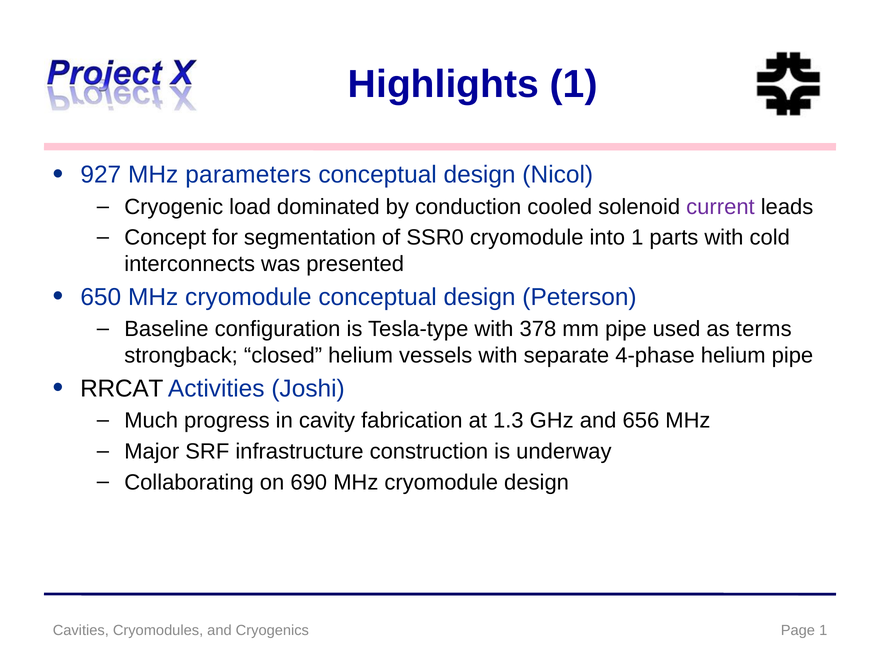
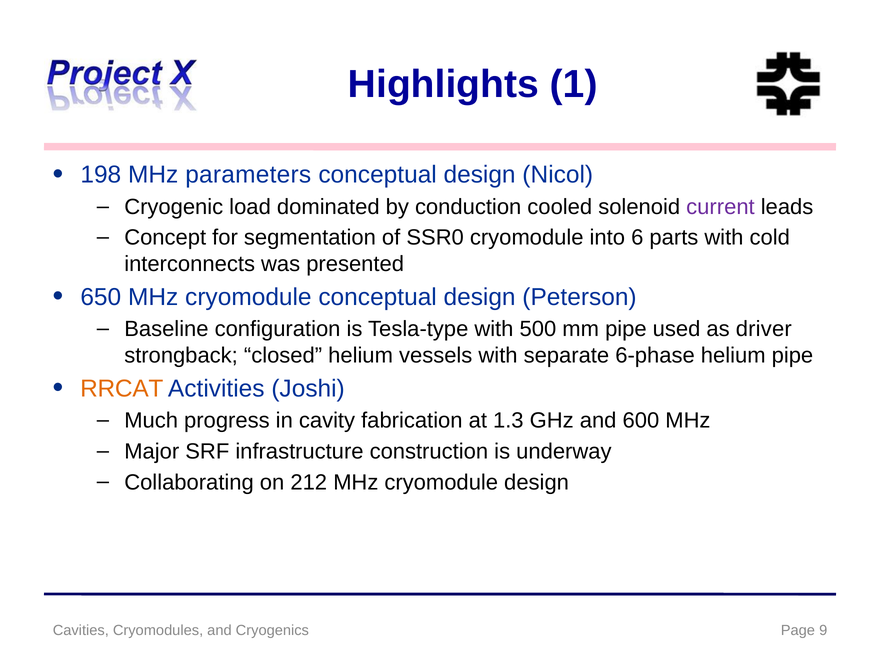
927: 927 -> 198 (101, 175)
into 1: 1 -> 6 (637, 238)
378: 378 -> 500 (538, 329)
terms: terms -> driver (764, 329)
4-phase: 4-phase -> 6-phase (655, 356)
RRCAT colour: black -> orange (122, 389)
656: 656 -> 600 (641, 421)
690: 690 -> 212 (309, 482)
Page 1: 1 -> 9 (823, 630)
